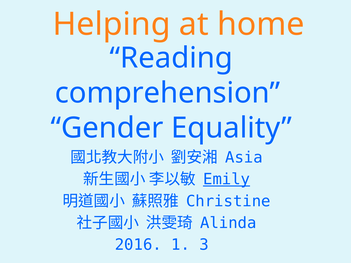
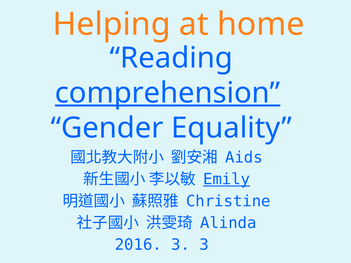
comprehension underline: none -> present (168, 93)
Asia: Asia -> Aids (244, 158)
2016 1: 1 -> 3 (181, 245)
